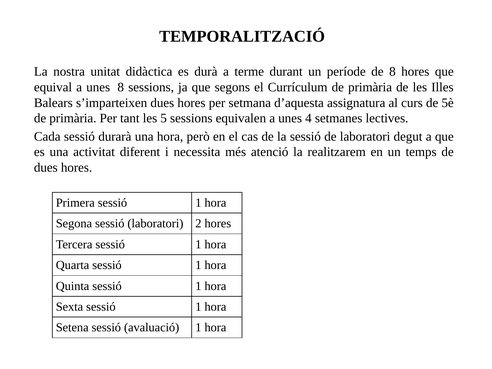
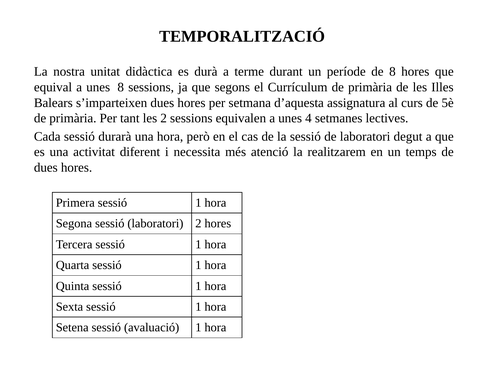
les 5: 5 -> 2 (164, 118)
